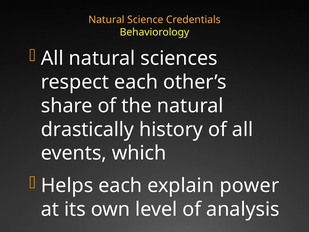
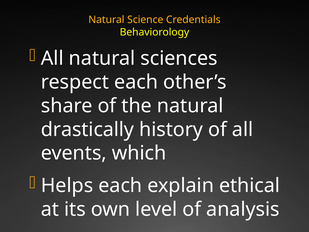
power: power -> ethical (249, 185)
